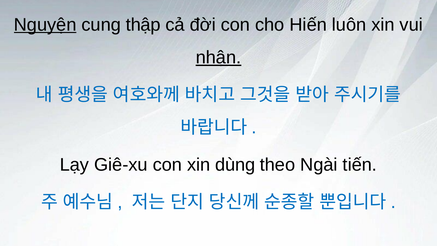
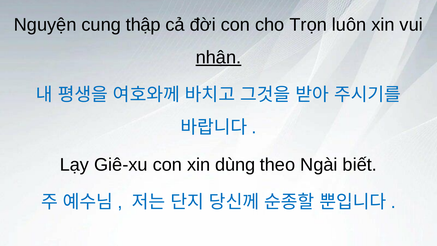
Nguyện underline: present -> none (45, 25)
Hiến: Hiến -> Trọn (308, 25)
tiến: tiến -> biết (360, 165)
